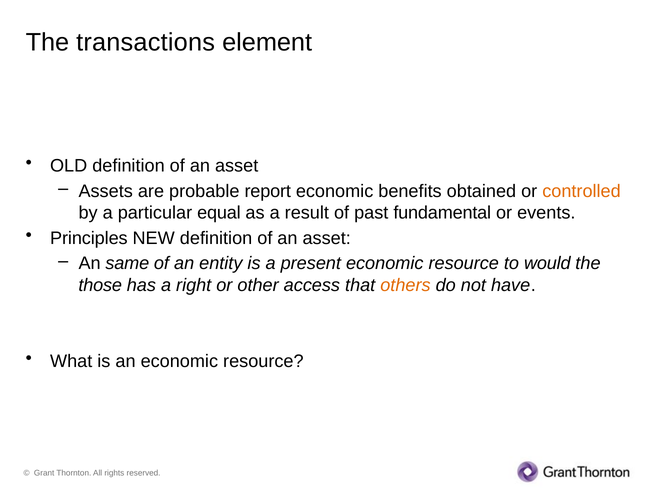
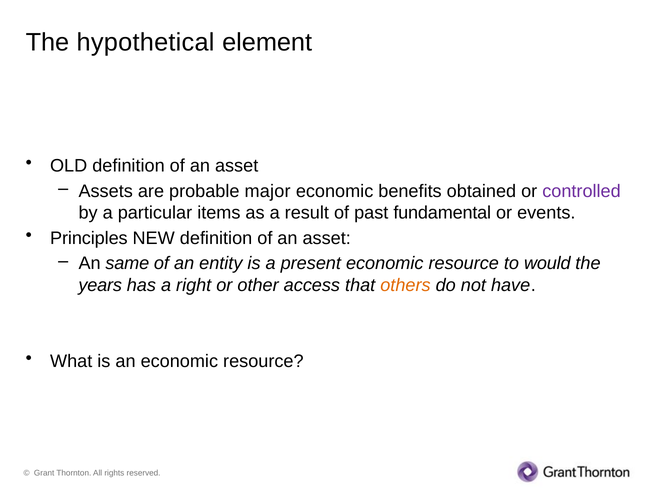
transactions: transactions -> hypothetical (146, 43)
report: report -> major (268, 191)
controlled colour: orange -> purple (582, 191)
equal: equal -> items (219, 213)
those: those -> years (100, 285)
